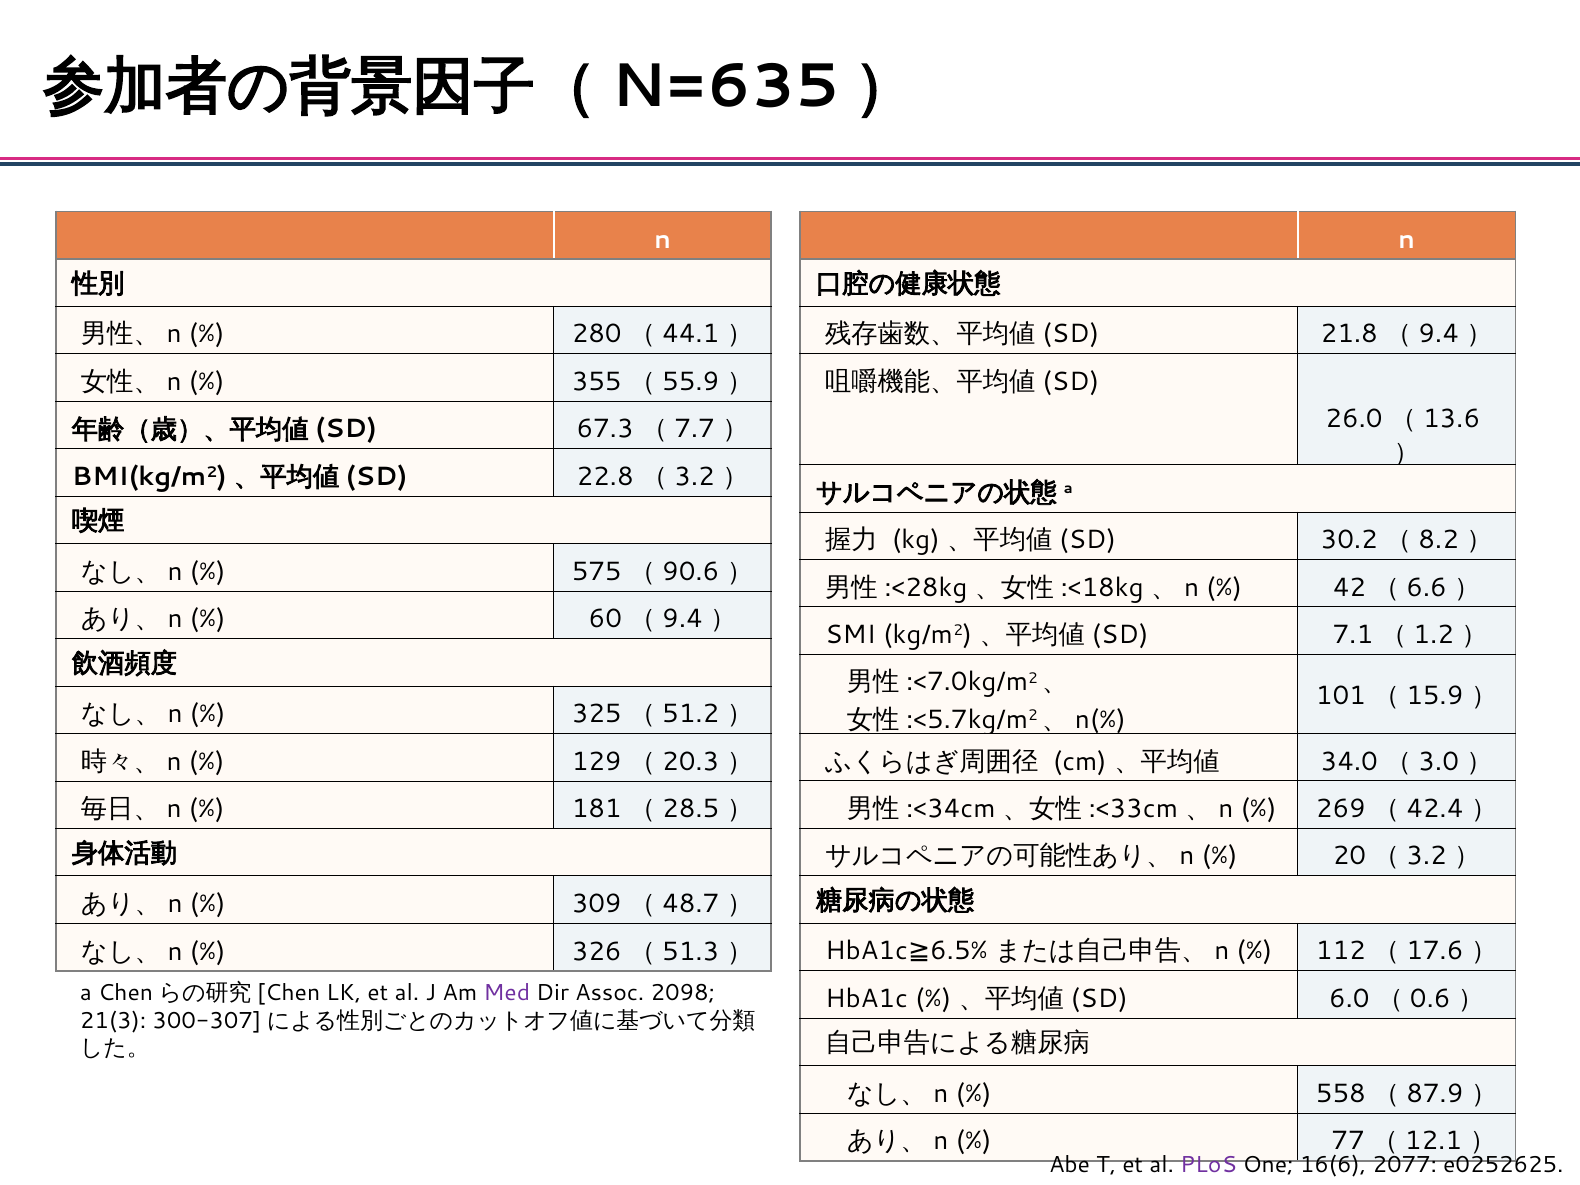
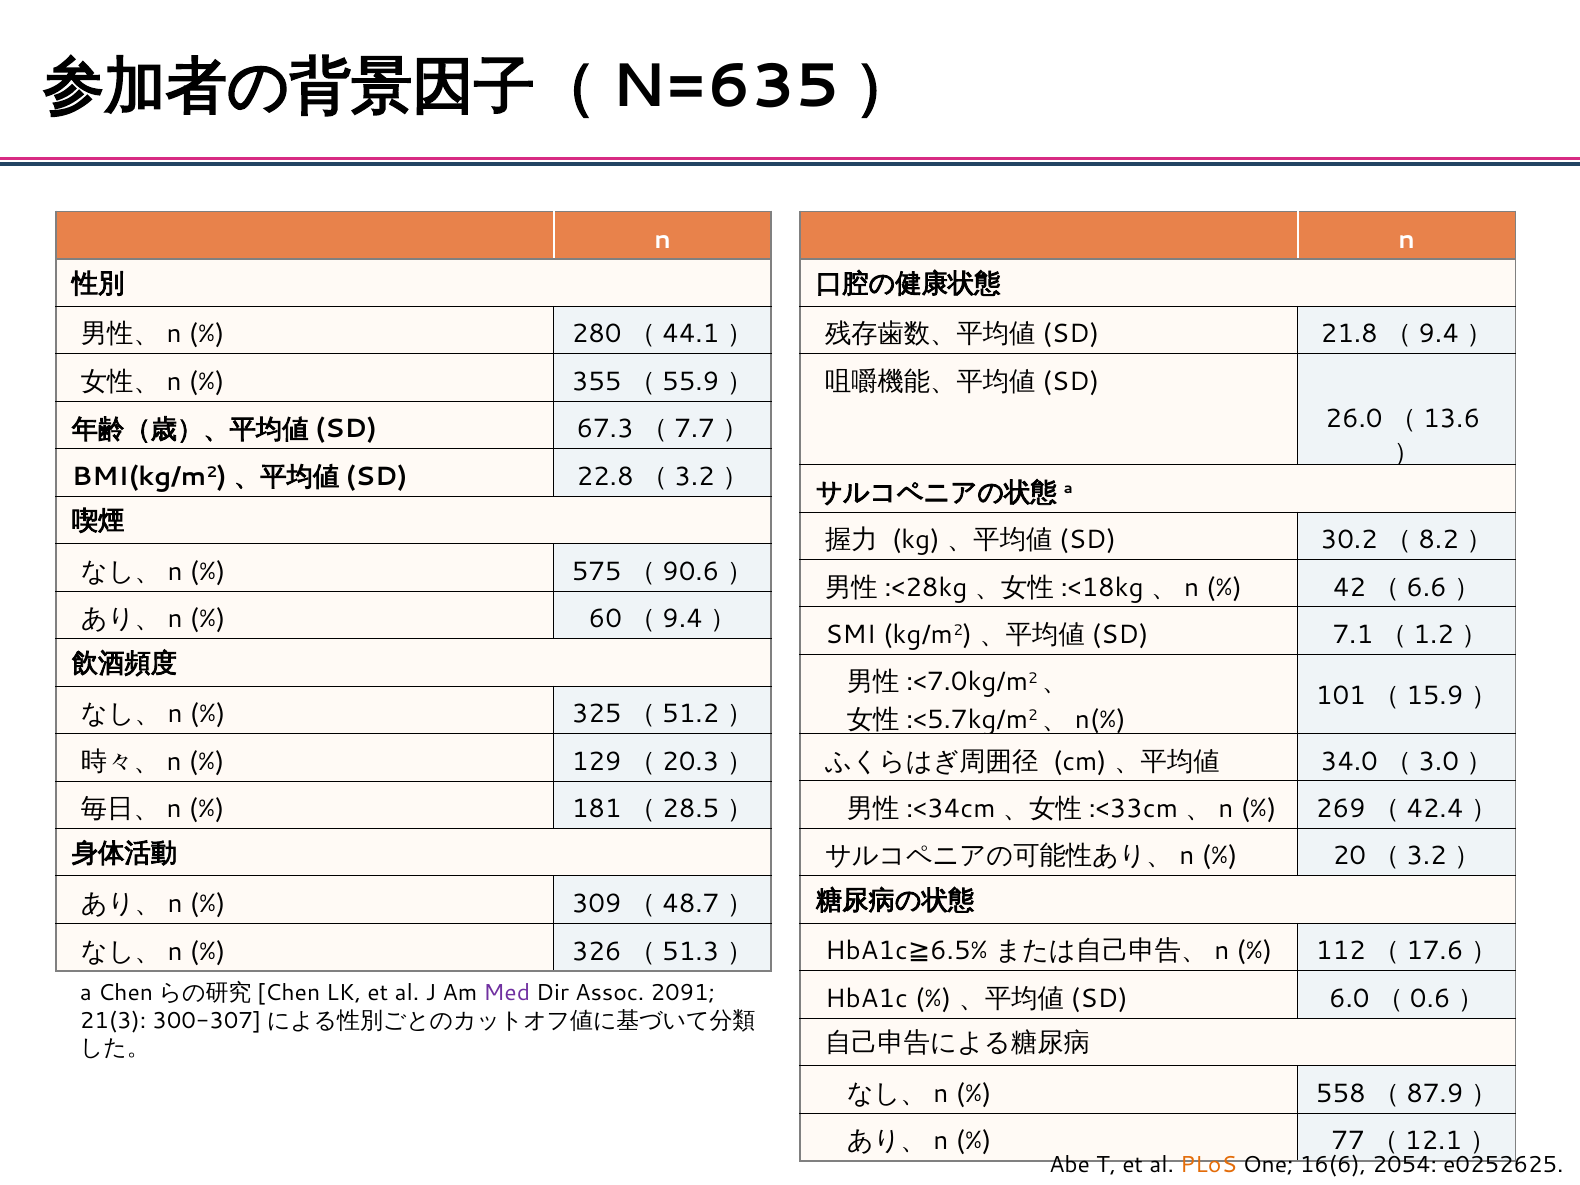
2098: 2098 -> 2091 (683, 993)
PLoS colour: purple -> orange (1208, 1165)
2077: 2077 -> 2054 (1405, 1165)
